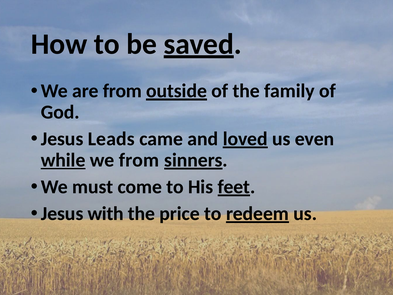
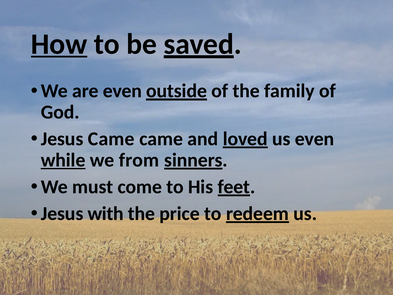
How underline: none -> present (59, 44)
are from: from -> even (122, 91)
Jesus Leads: Leads -> Came (111, 139)
